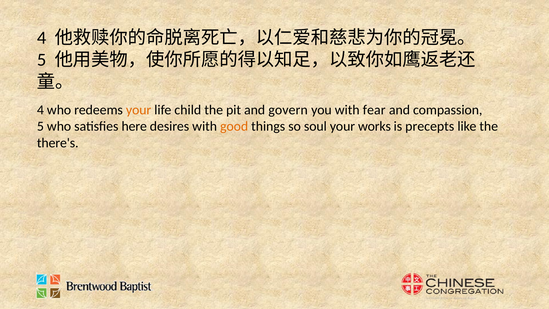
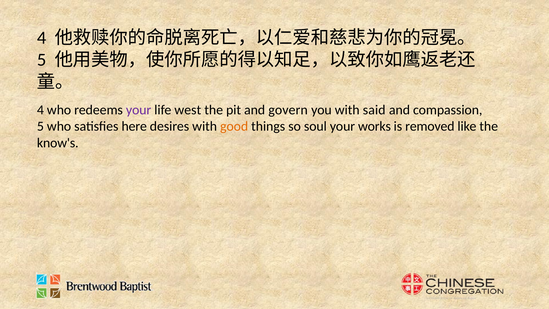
your colour: orange -> purple (139, 110)
child: child -> west (188, 110)
fear: fear -> said (374, 110)
precepts: precepts -> removed (430, 126)
there's: there's -> know's (58, 143)
